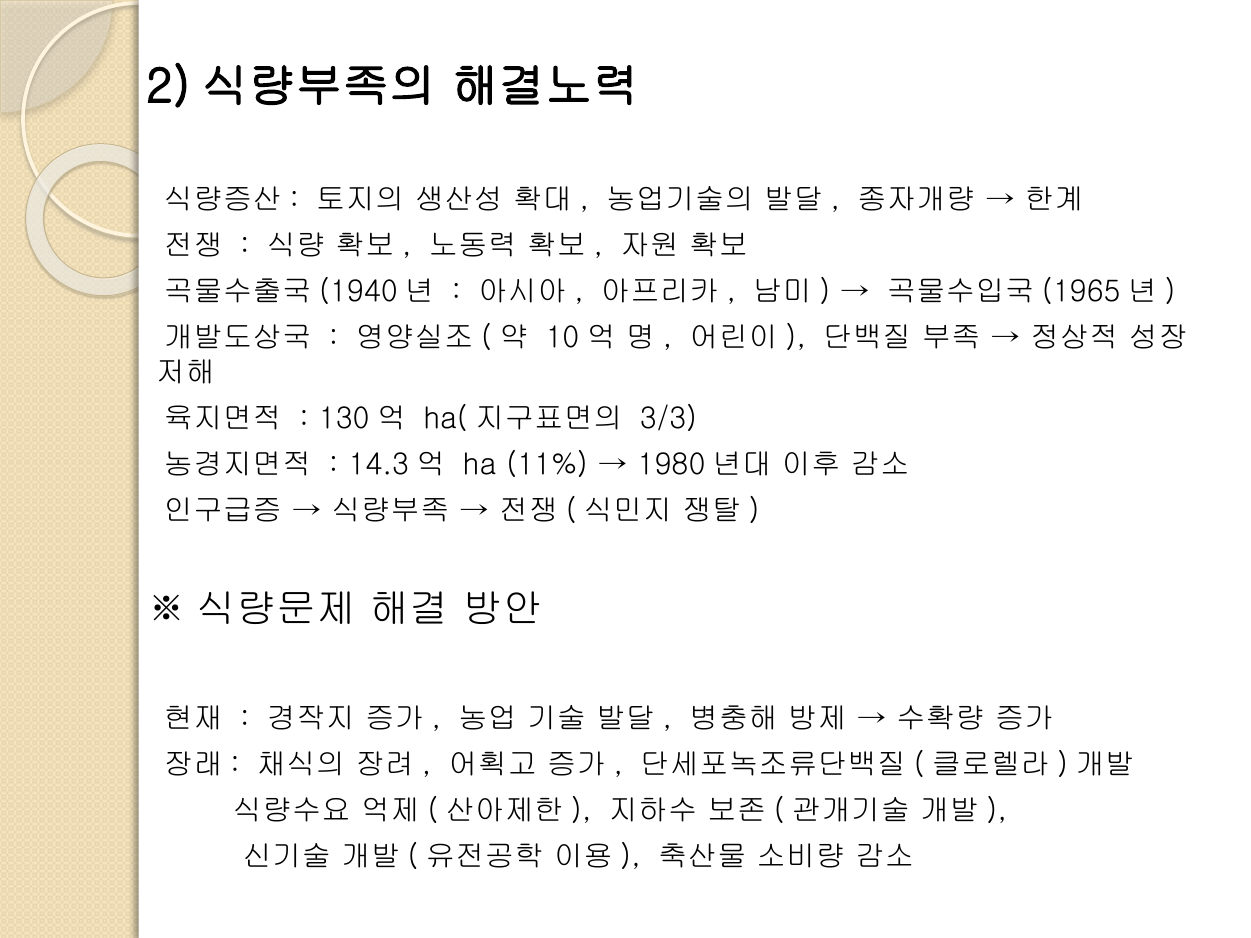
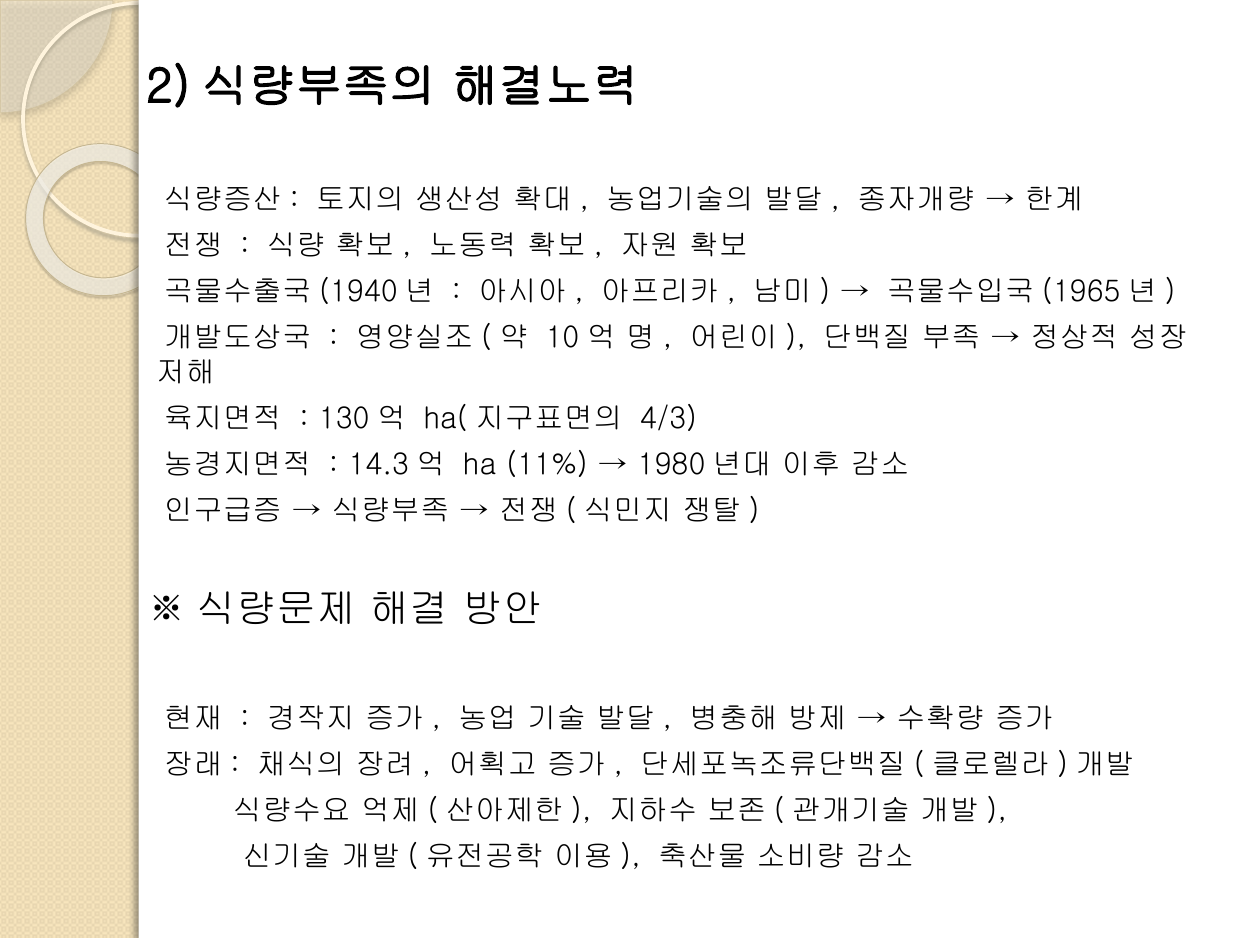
3/3: 3/3 -> 4/3 (669, 419)
